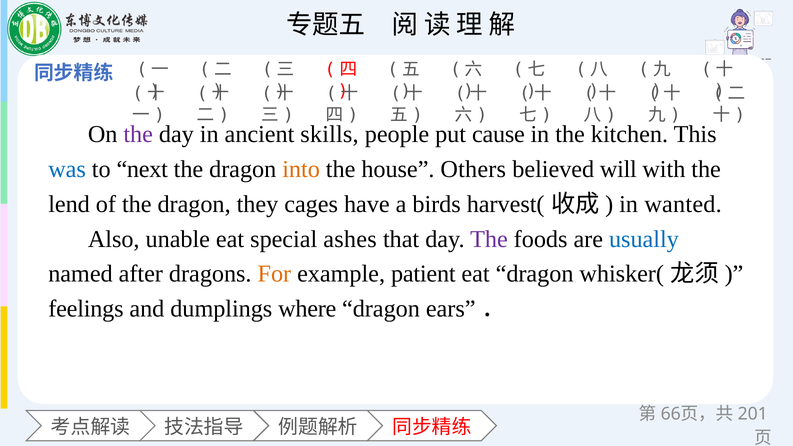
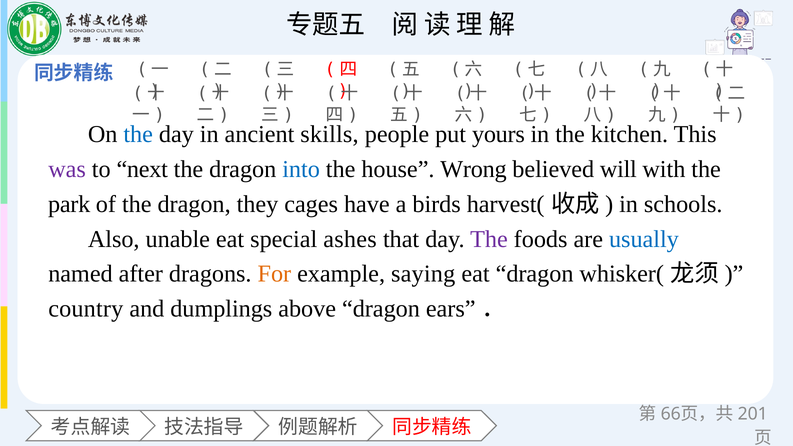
the colour: purple -> blue (138, 134)
cause: cause -> yours (498, 134)
was colour: blue -> purple (67, 169)
into colour: orange -> blue (301, 169)
Others: Others -> Wrong (473, 169)
lend: lend -> park (69, 204)
wanted: wanted -> schools (683, 204)
patient: patient -> saying (423, 274)
feelings: feelings -> country (86, 309)
where: where -> above (307, 309)
